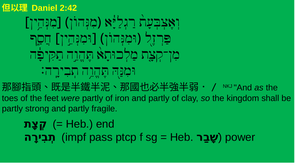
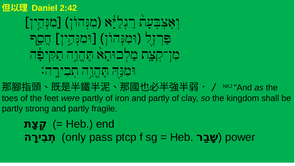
impf: impf -> only (74, 137)
